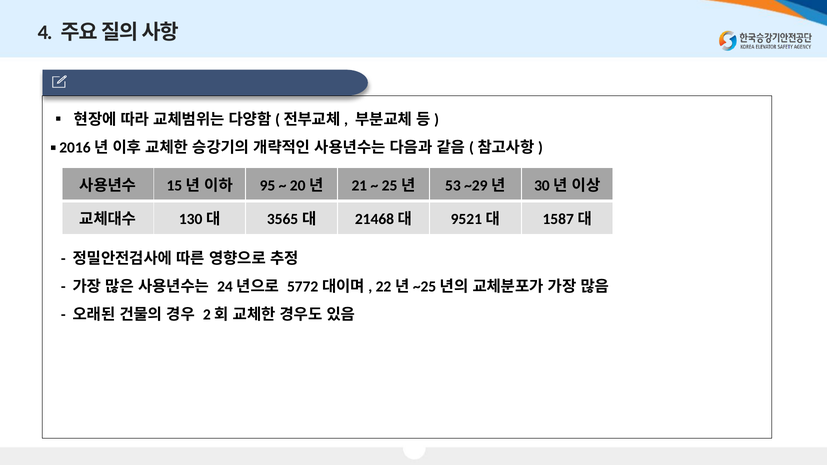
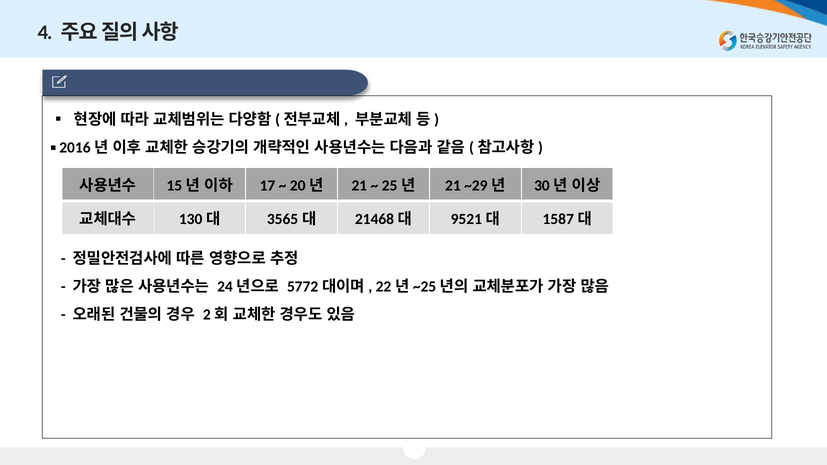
95: 95 -> 17 (267, 186)
53: 53 -> 21 (453, 186)
